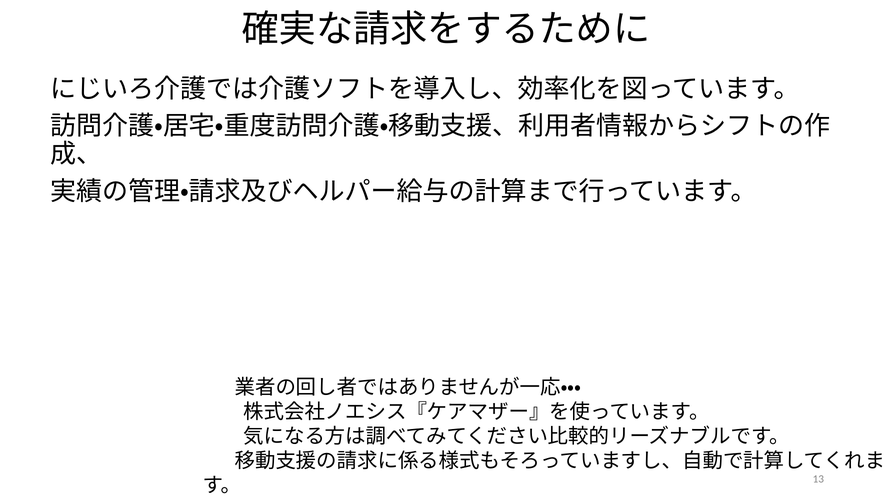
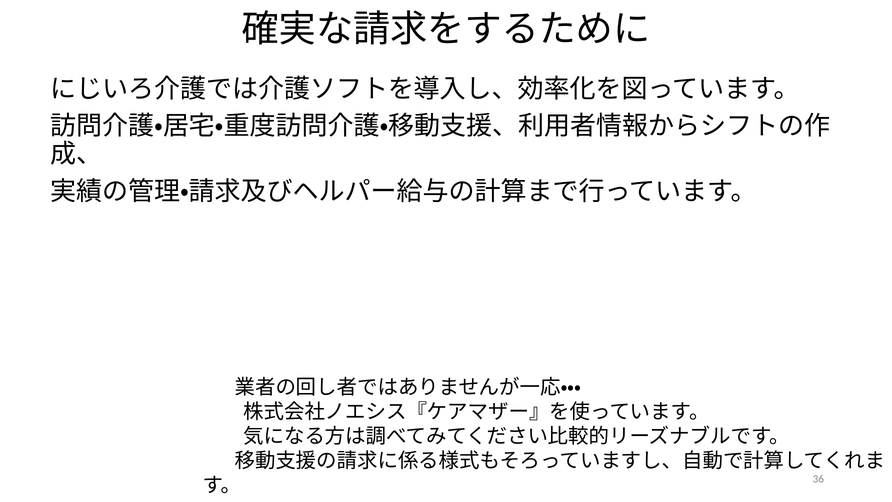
13: 13 -> 36 (818, 479)
